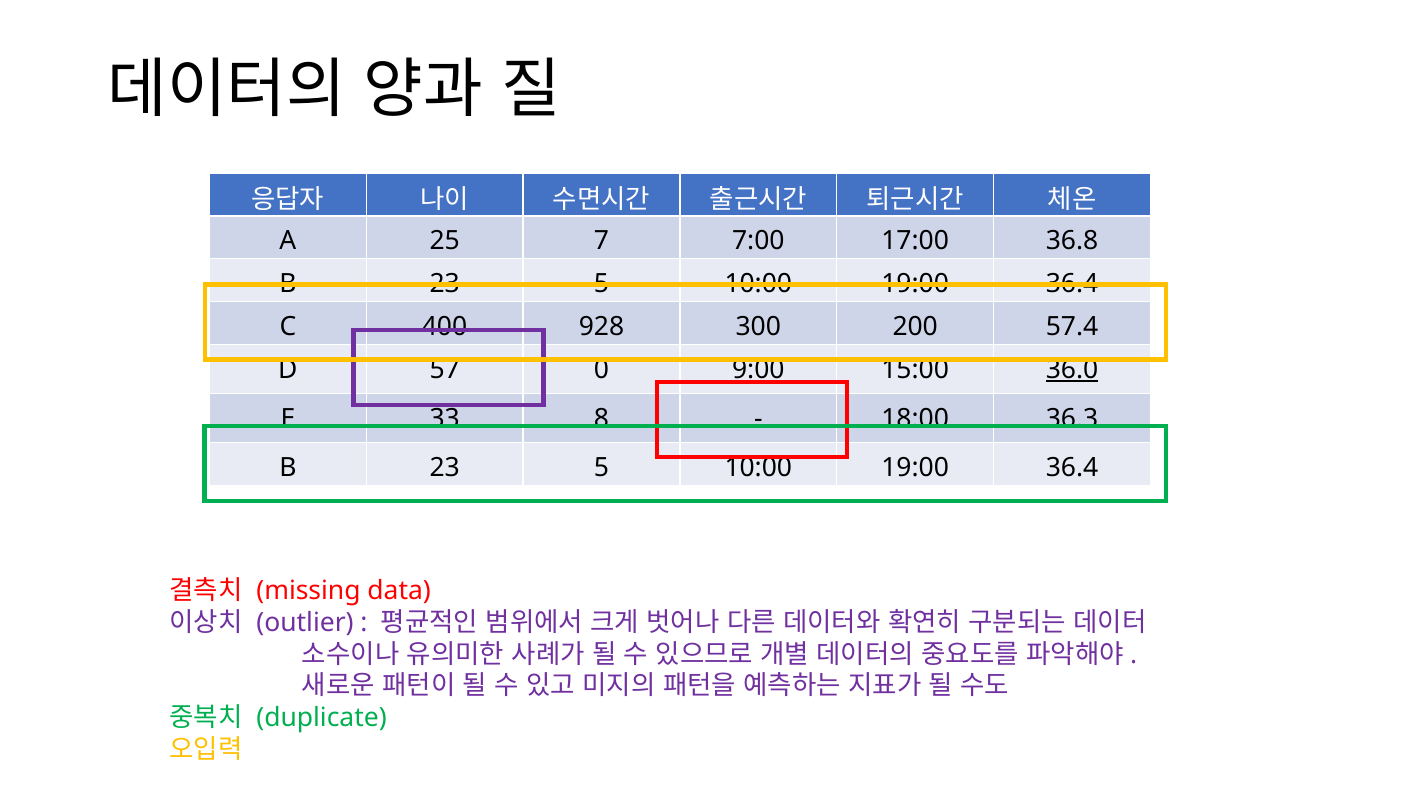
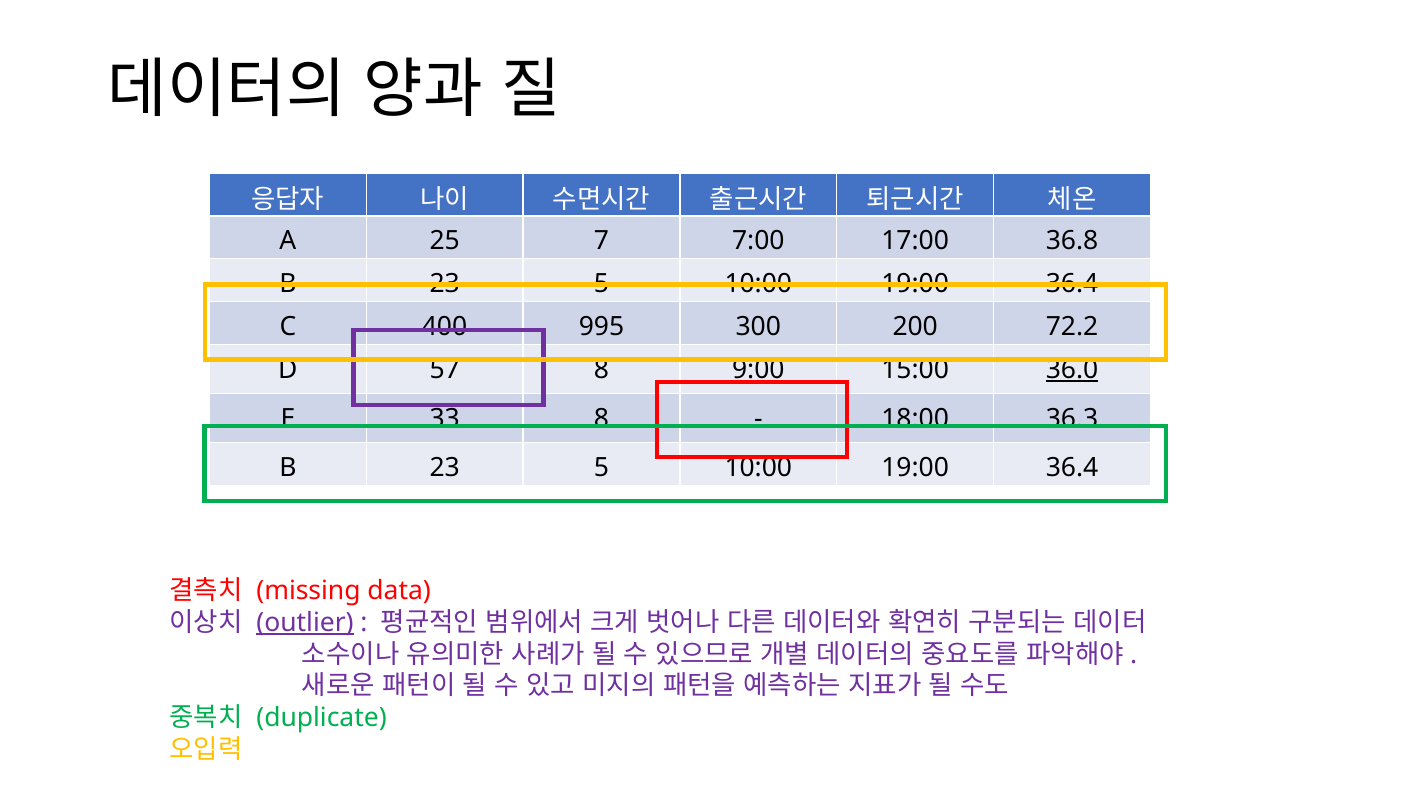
928: 928 -> 995 (601, 327)
57.4: 57.4 -> 72.2 (1072, 327)
57 0: 0 -> 8 (602, 370)
outlier underline: none -> present (305, 623)
